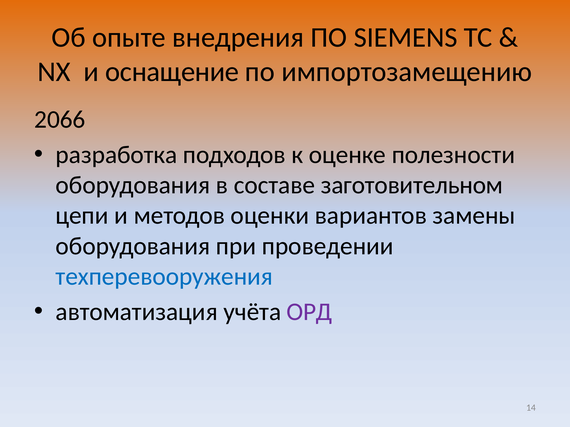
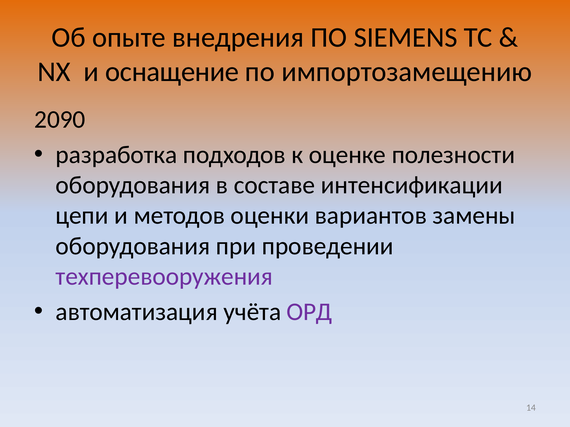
2066: 2066 -> 2090 (60, 120)
заготовительном: заготовительном -> интенсификации (412, 185)
техперевооружения colour: blue -> purple (164, 277)
